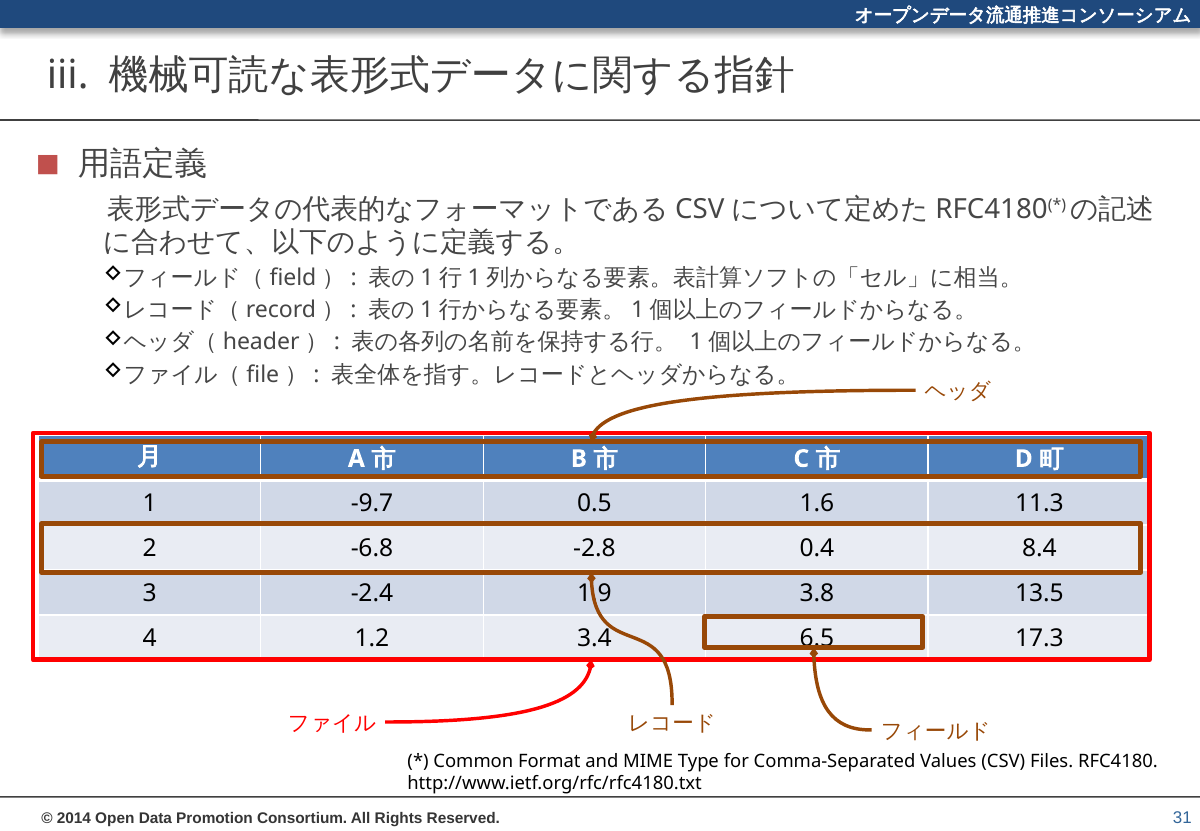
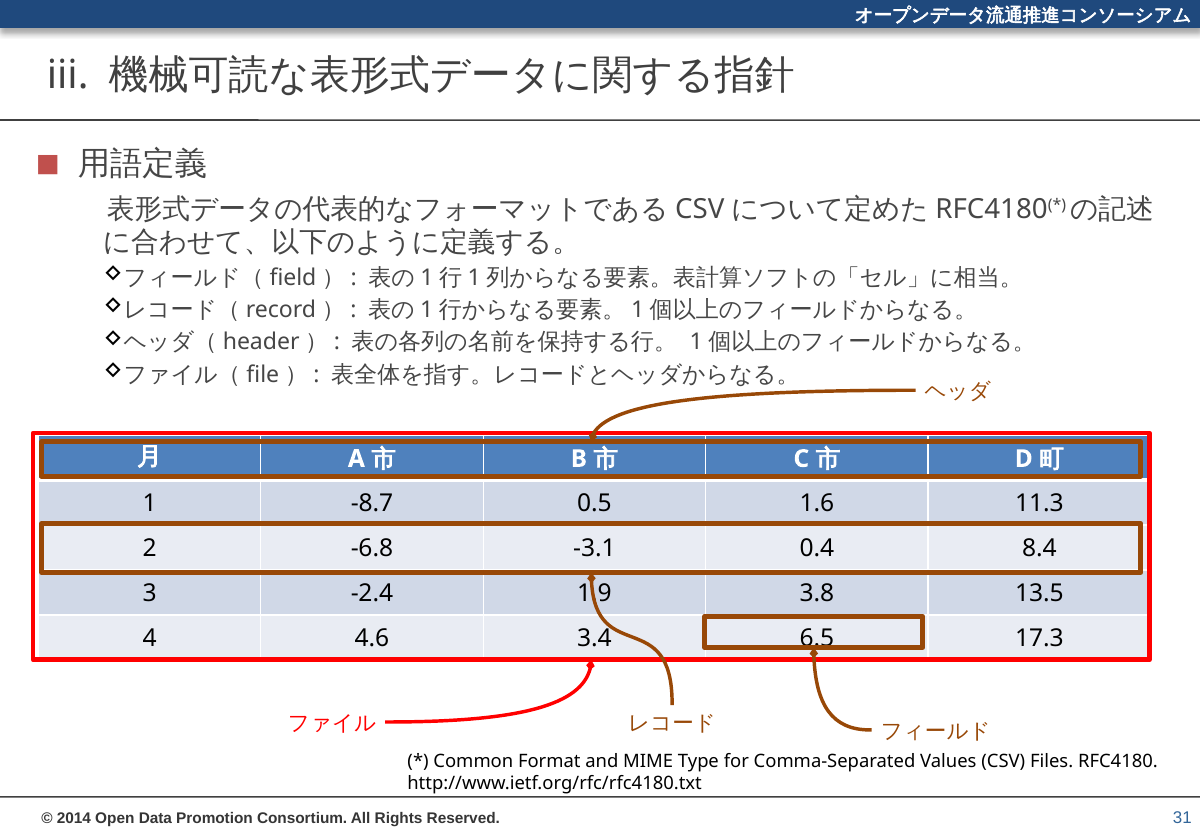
-9.7: -9.7 -> -8.7 (372, 504)
-2.8: -2.8 -> -3.1 (594, 548)
1.2: 1.2 -> 4.6 (372, 638)
